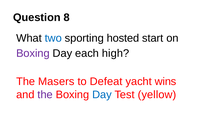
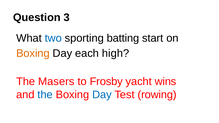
8: 8 -> 3 (67, 17)
hosted: hosted -> batting (123, 38)
Boxing colour: purple -> orange (33, 53)
Defeat: Defeat -> Frosby (106, 82)
the colour: purple -> blue (45, 95)
yellow: yellow -> rowing (157, 95)
